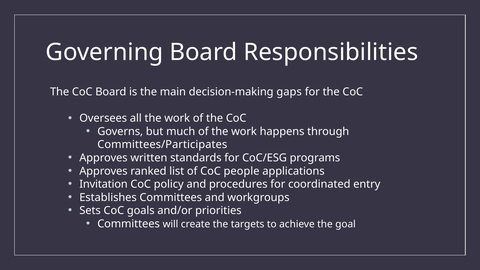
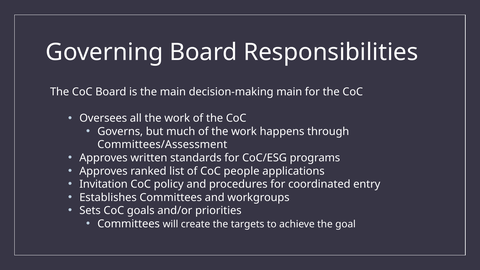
decision-making gaps: gaps -> main (289, 92)
Committees/Participates: Committees/Participates -> Committees/Assessment (162, 145)
